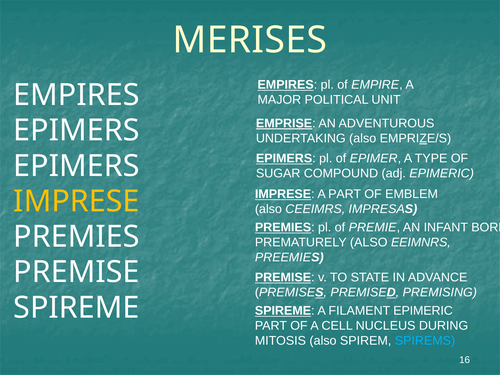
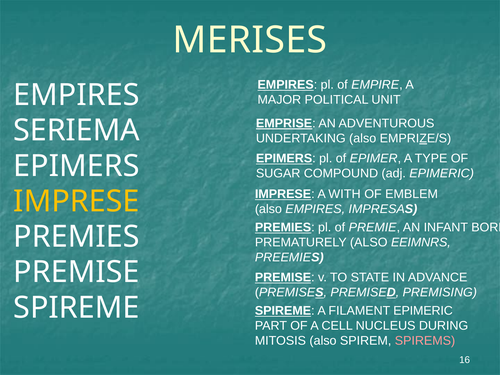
EPIMERS: EPIMERS -> SERIEMA (77, 130)
A PART: PART -> WITH (345, 194)
also CEEIMRS: CEEIMRS -> EMPIRES (315, 209)
SPIREMS colour: light blue -> pink (425, 341)
